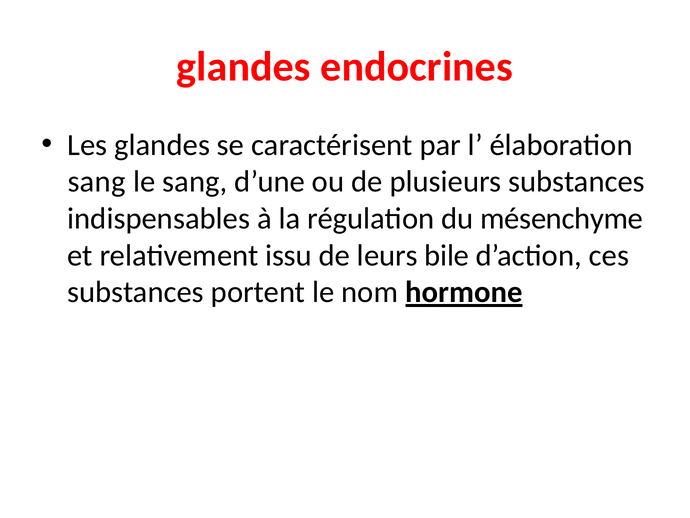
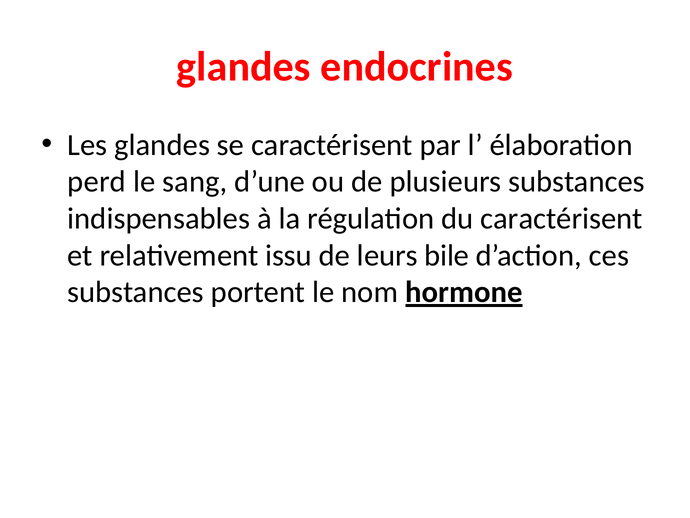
sang: sang -> perd (97, 182)
du mésenchyme: mésenchyme -> caractérisent (562, 218)
